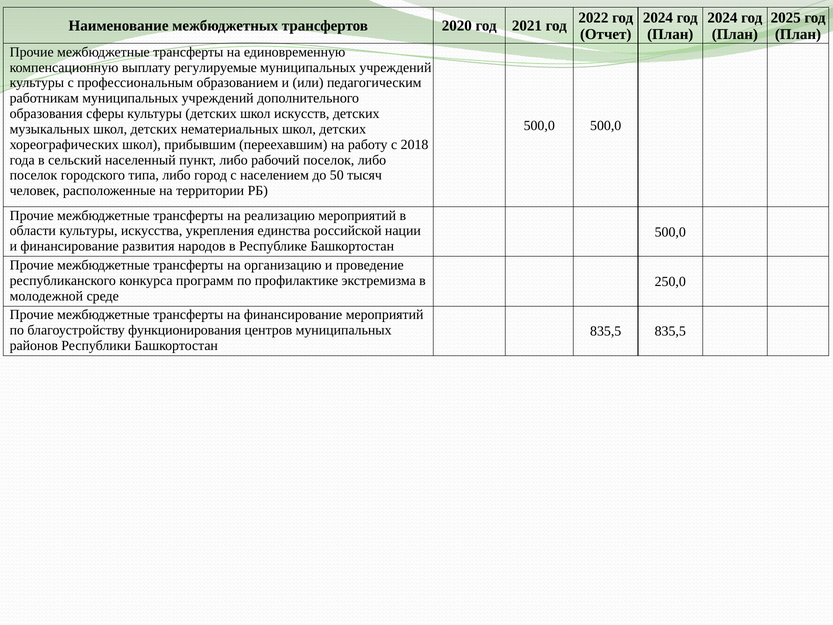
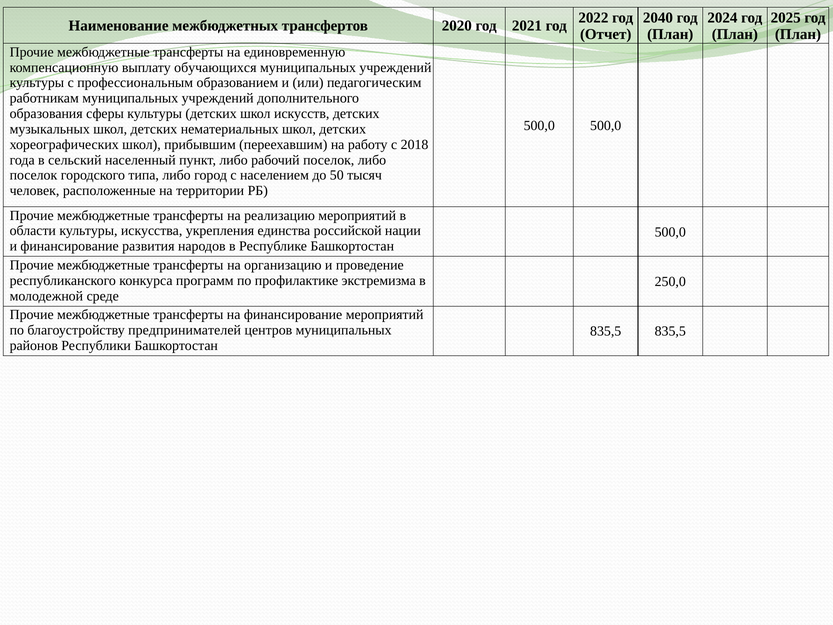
2024: 2024 -> 2040 (658, 18)
регулируемые: регулируемые -> обучающихся (215, 67)
функционирования: функционирования -> предпринимателей (185, 330)
